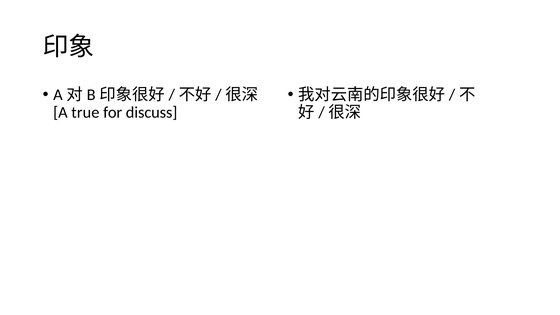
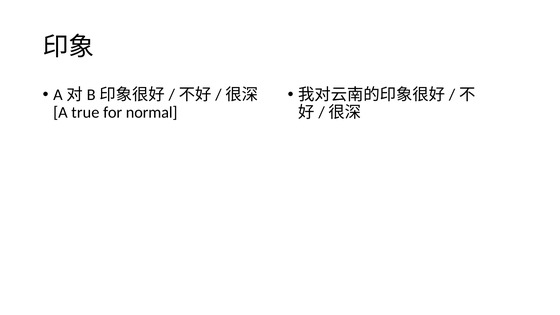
discuss: discuss -> normal (152, 112)
